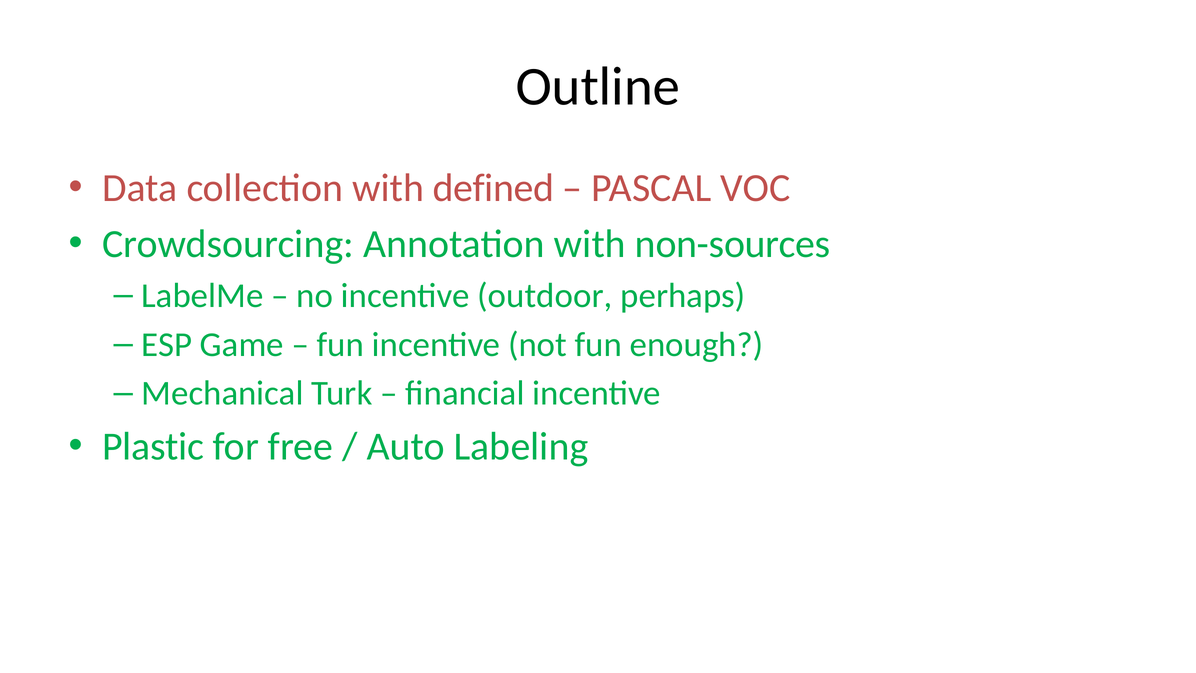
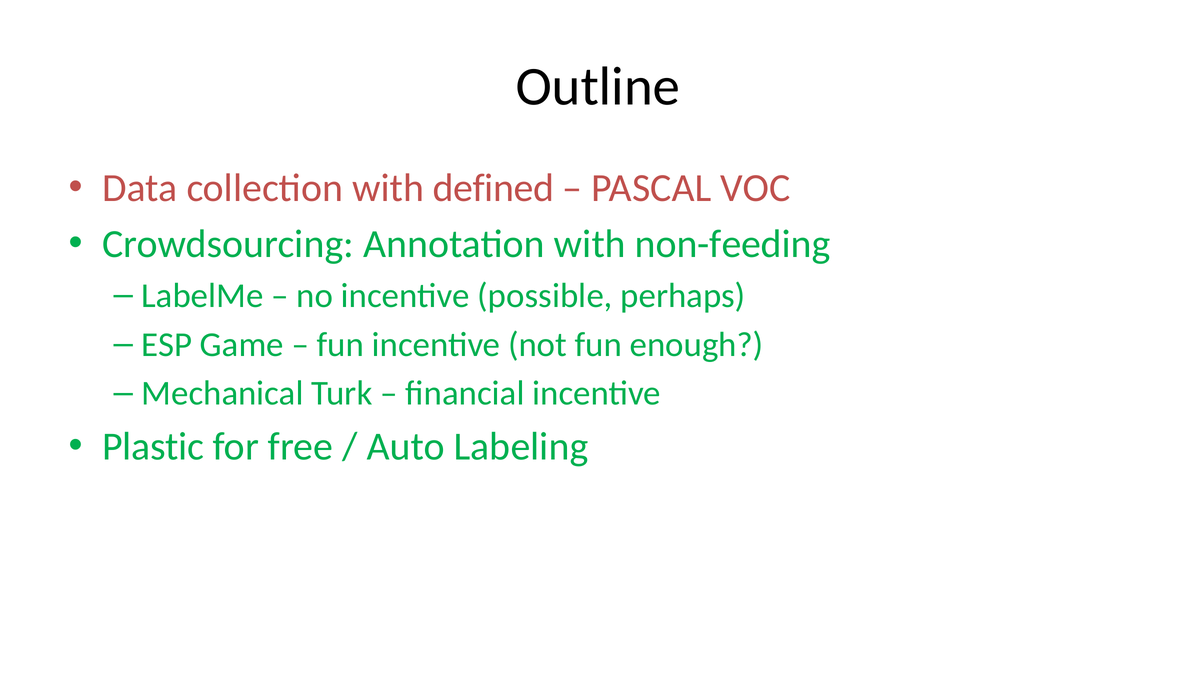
non-sources: non-sources -> non-feeding (733, 244)
outdoor: outdoor -> possible (545, 296)
